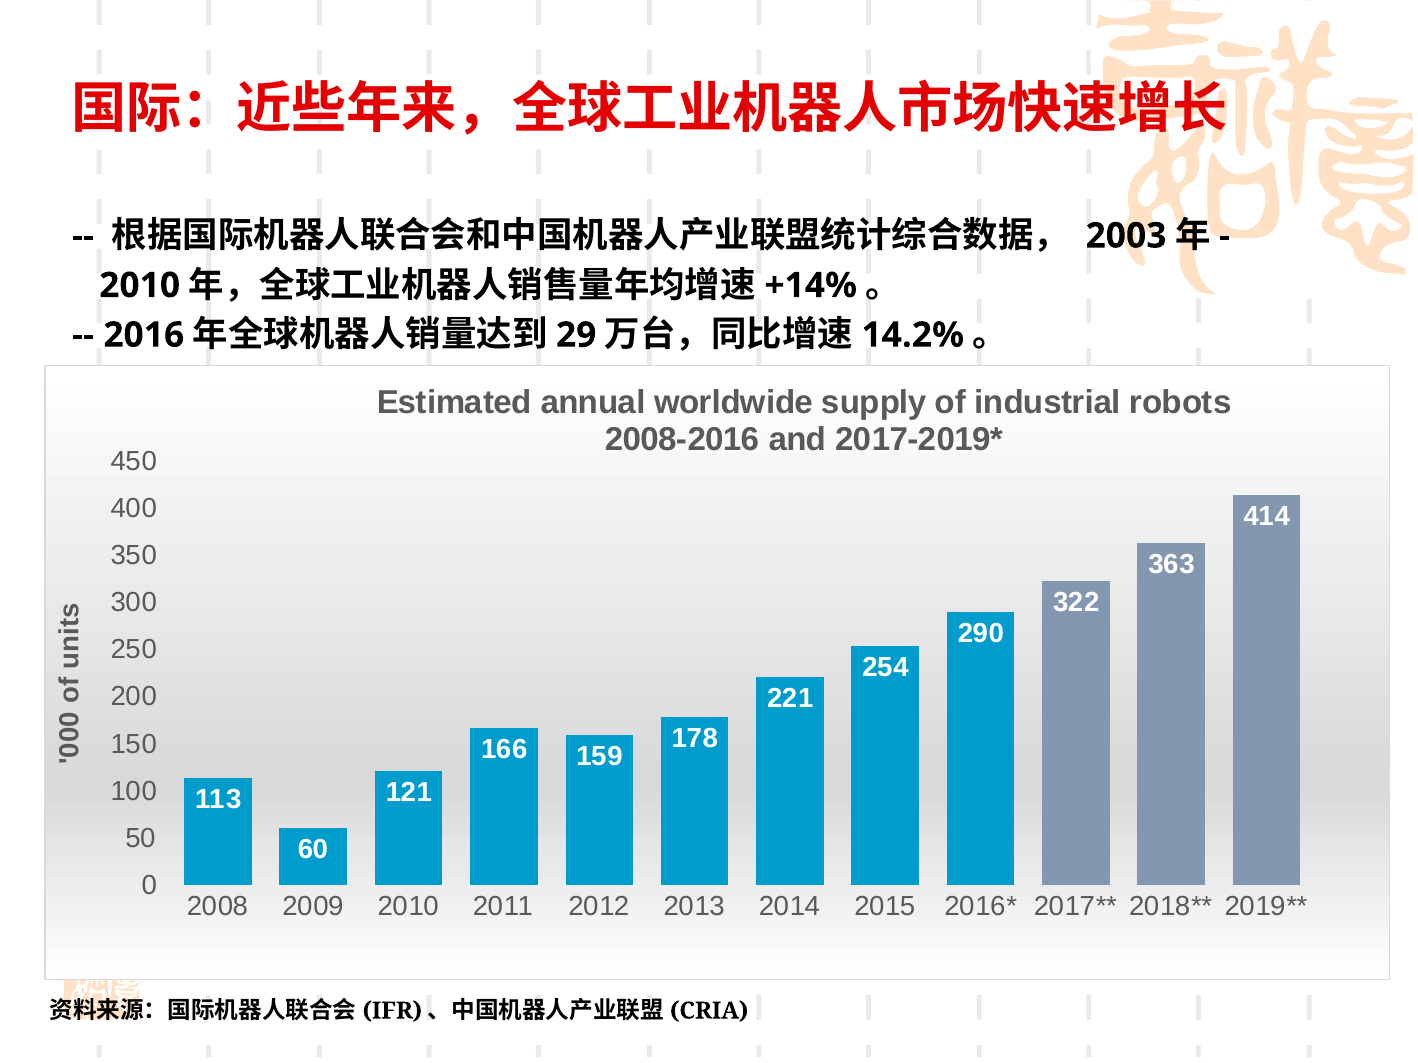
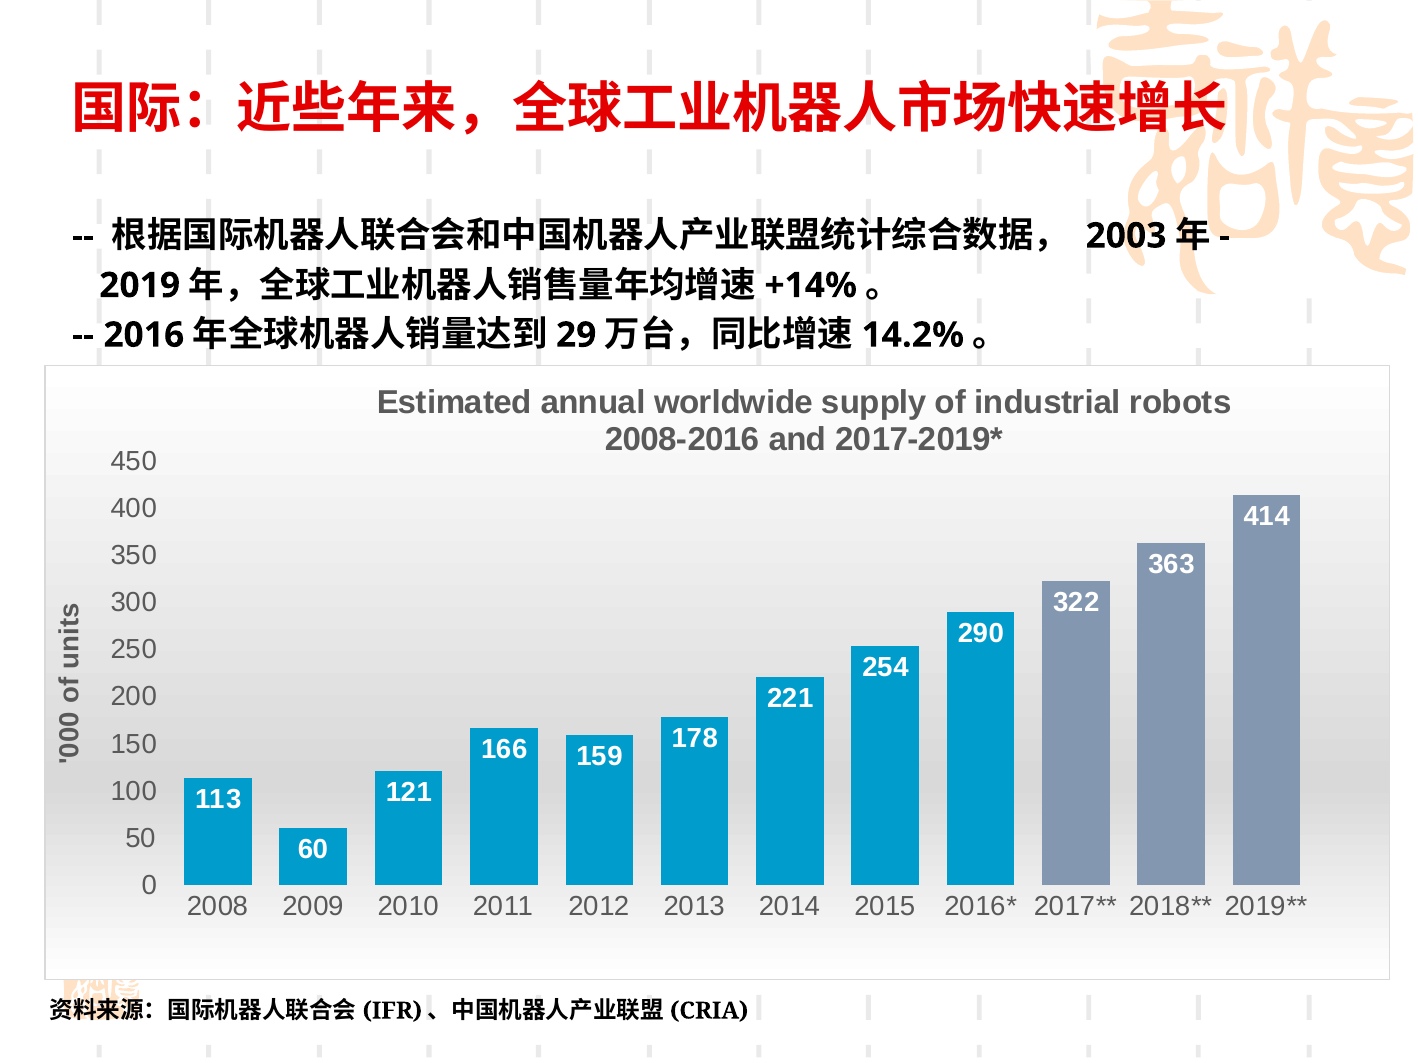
2010: 2010 -> 2019 (140, 286)
